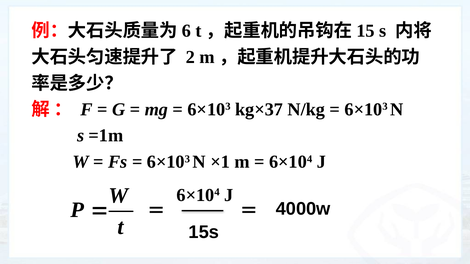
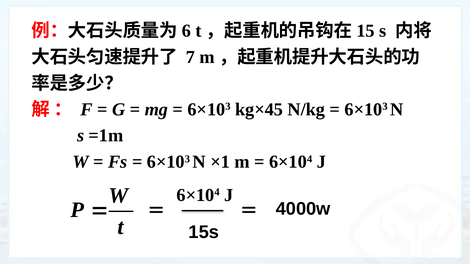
2: 2 -> 7 (190, 57)
kg×37: kg×37 -> kg×45 (259, 110)
